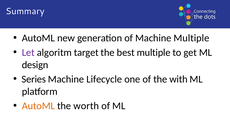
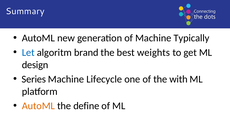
Machine Multiple: Multiple -> Typically (192, 38)
Let colour: purple -> blue (28, 52)
target: target -> brand (86, 52)
best multiple: multiple -> weights (154, 52)
worth: worth -> define (86, 105)
